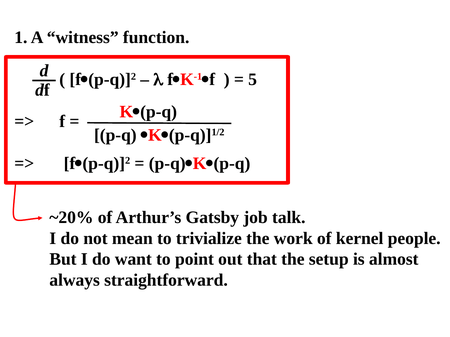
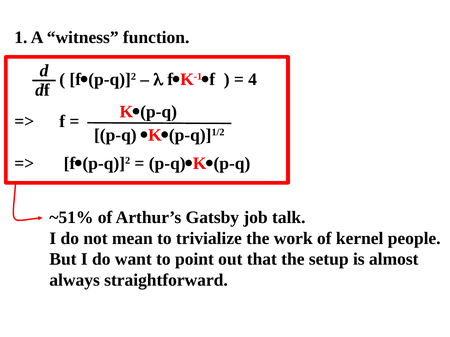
5: 5 -> 4 (253, 80)
~20%: ~20% -> ~51% (71, 218)
